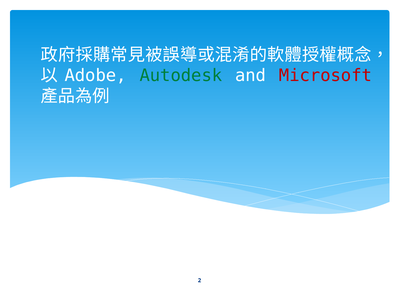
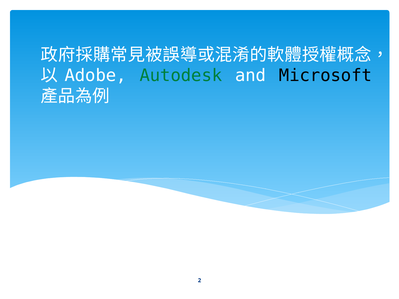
Microsoft colour: red -> black (325, 76)
